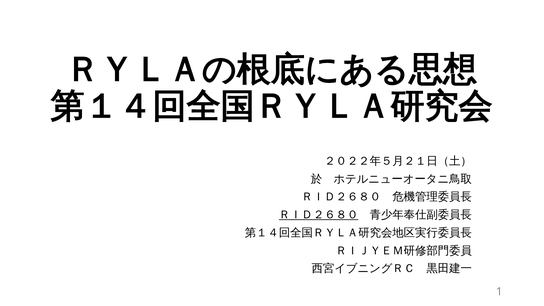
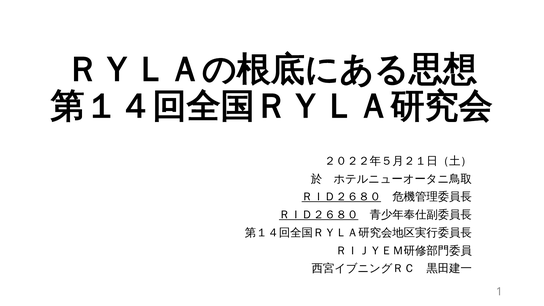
ＲＩＤ２６８０ underline: none -> present (341, 197)
